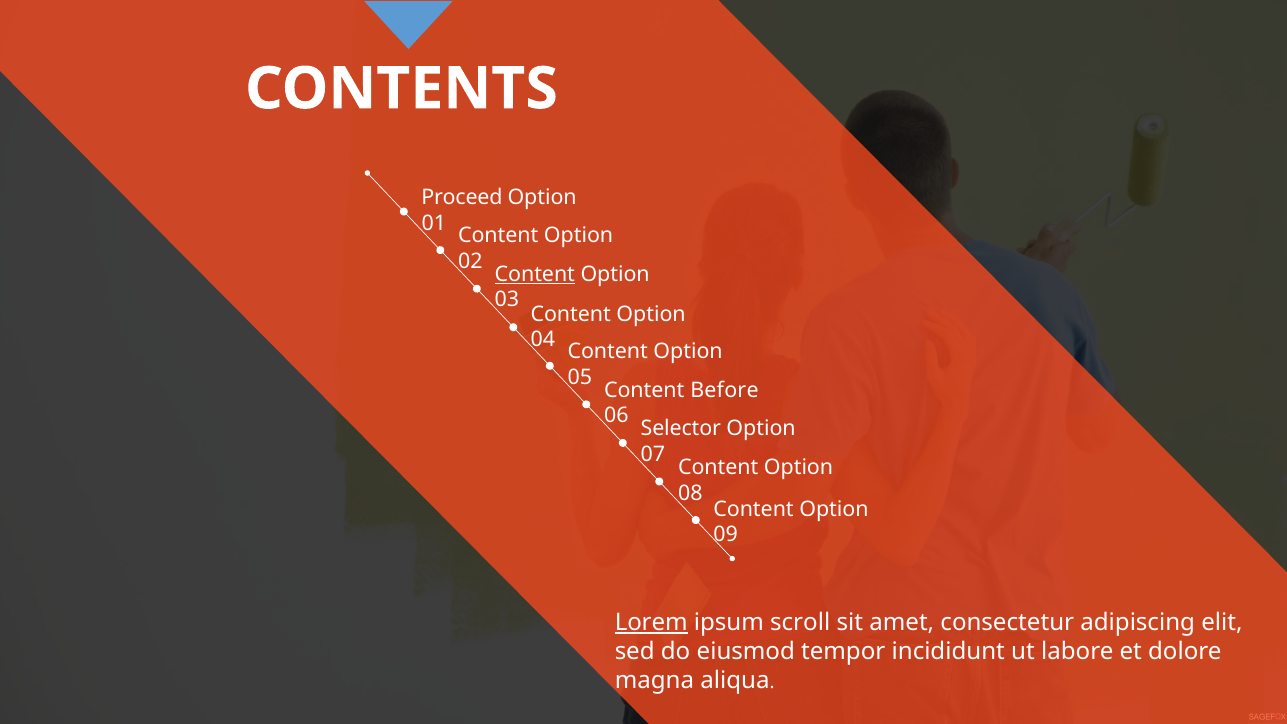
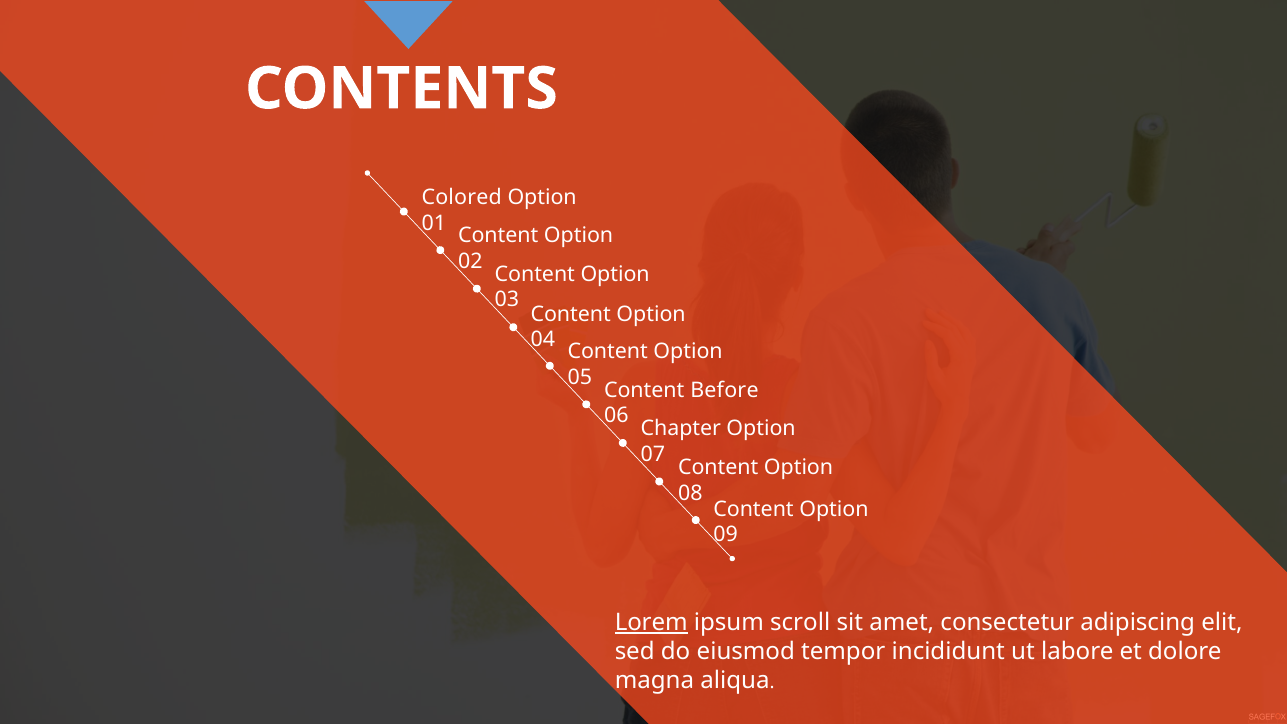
Proceed: Proceed -> Colored (462, 198)
Content underline: present -> none (535, 274)
Selector: Selector -> Chapter (681, 429)
